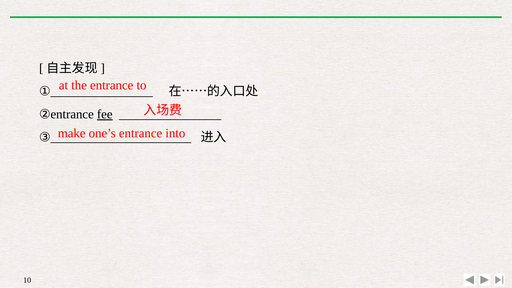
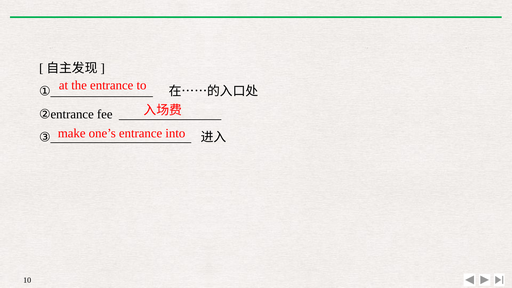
fee underline: present -> none (105, 114)
